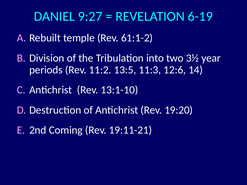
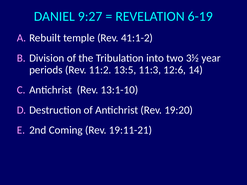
61:1-2: 61:1-2 -> 41:1-2 (137, 38)
